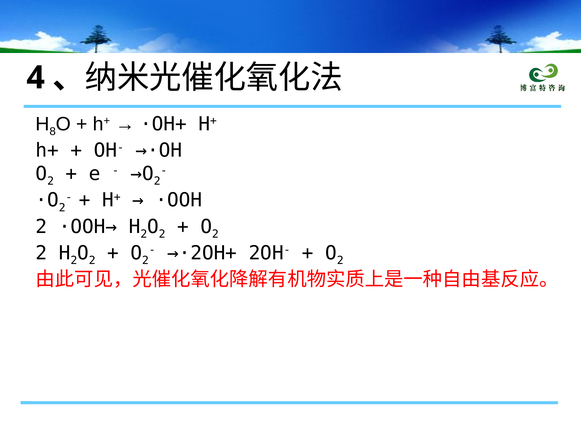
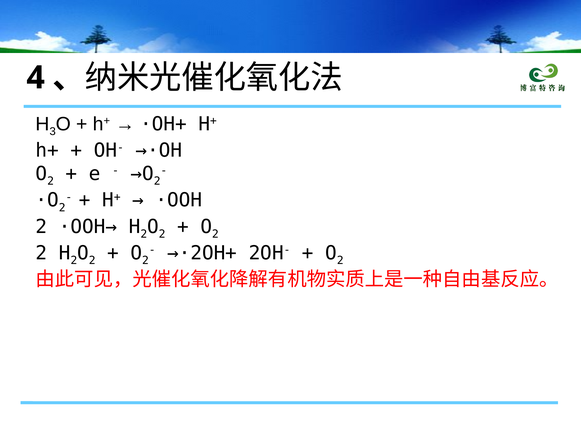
8: 8 -> 3 (53, 131)
